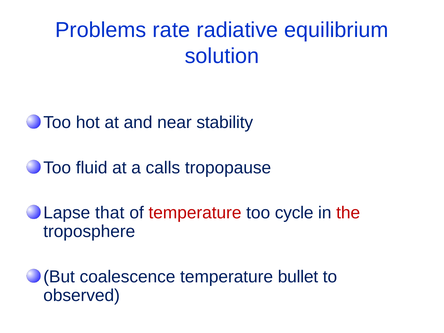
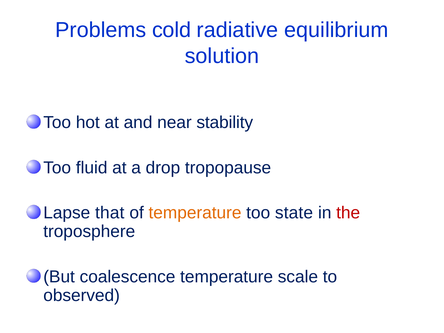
rate: rate -> cold (172, 30)
calls: calls -> drop (163, 168)
temperature colour: red -> orange (195, 213)
cycle: cycle -> state (294, 213)
bullet: bullet -> scale (298, 277)
